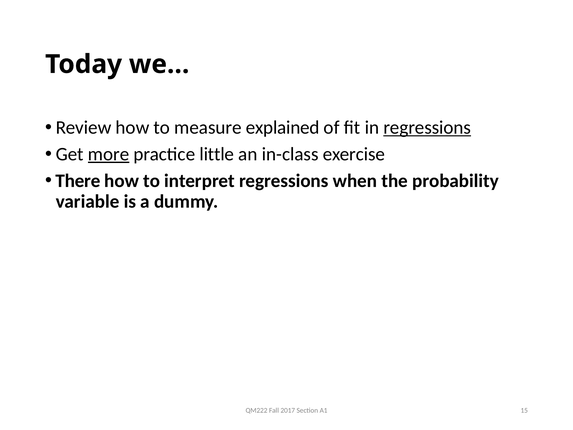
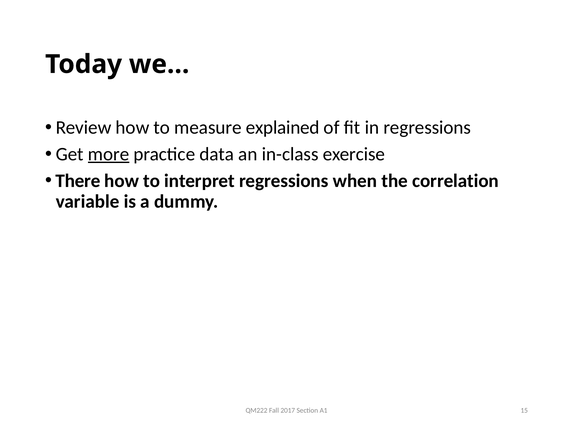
regressions underline: present -> none (427, 127)
little: little -> data (217, 154)
probability: probability -> correlation (456, 181)
